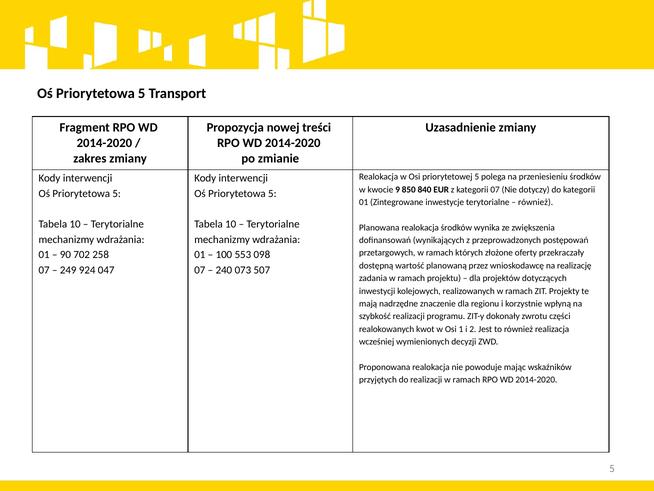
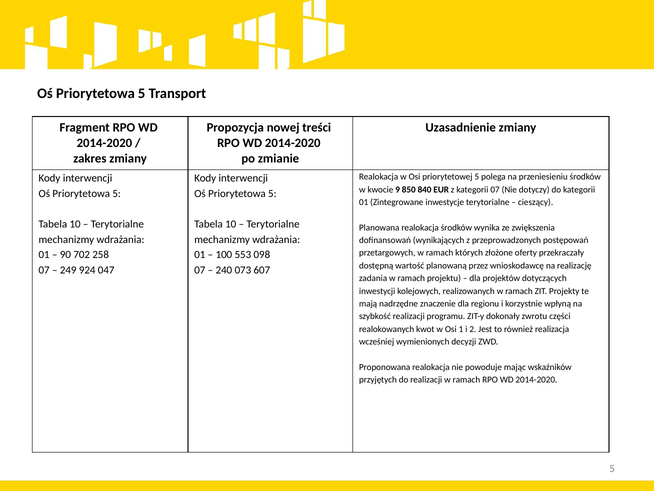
również: również -> cieszący (536, 202)
507: 507 -> 607 (262, 270)
